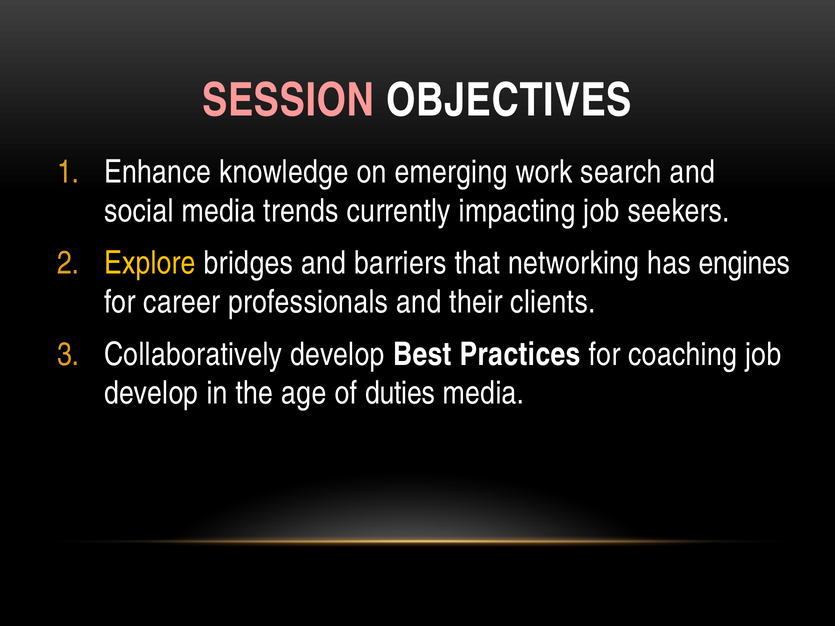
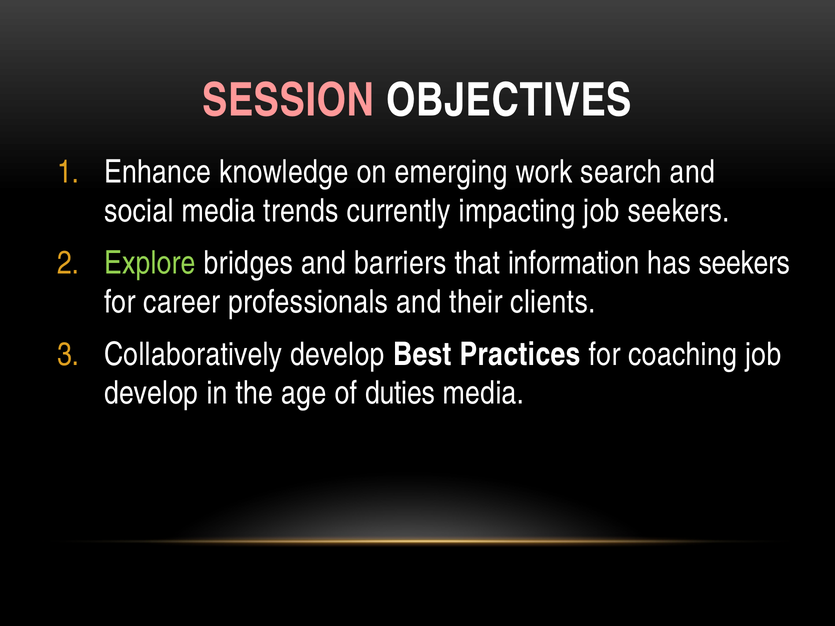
Explore colour: yellow -> light green (150, 263)
networking: networking -> information (574, 263)
has engines: engines -> seekers (744, 263)
